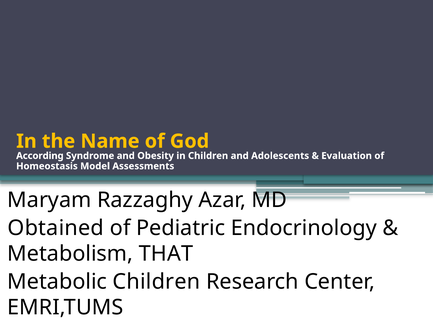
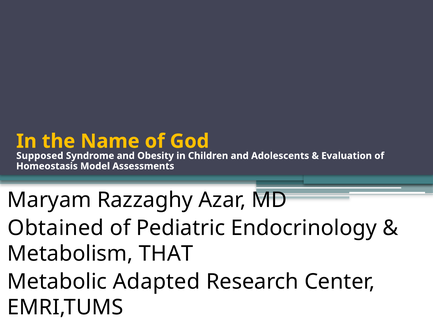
According: According -> Supposed (40, 156)
Metabolic Children: Children -> Adapted (156, 282)
